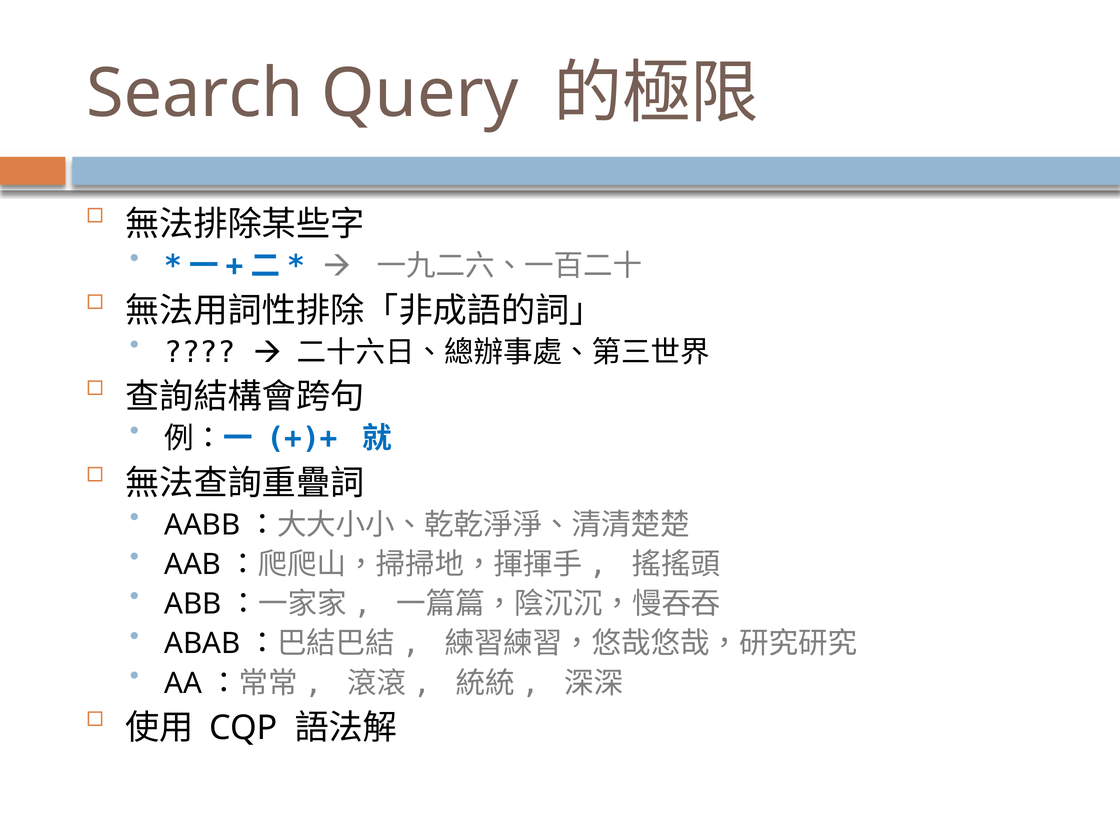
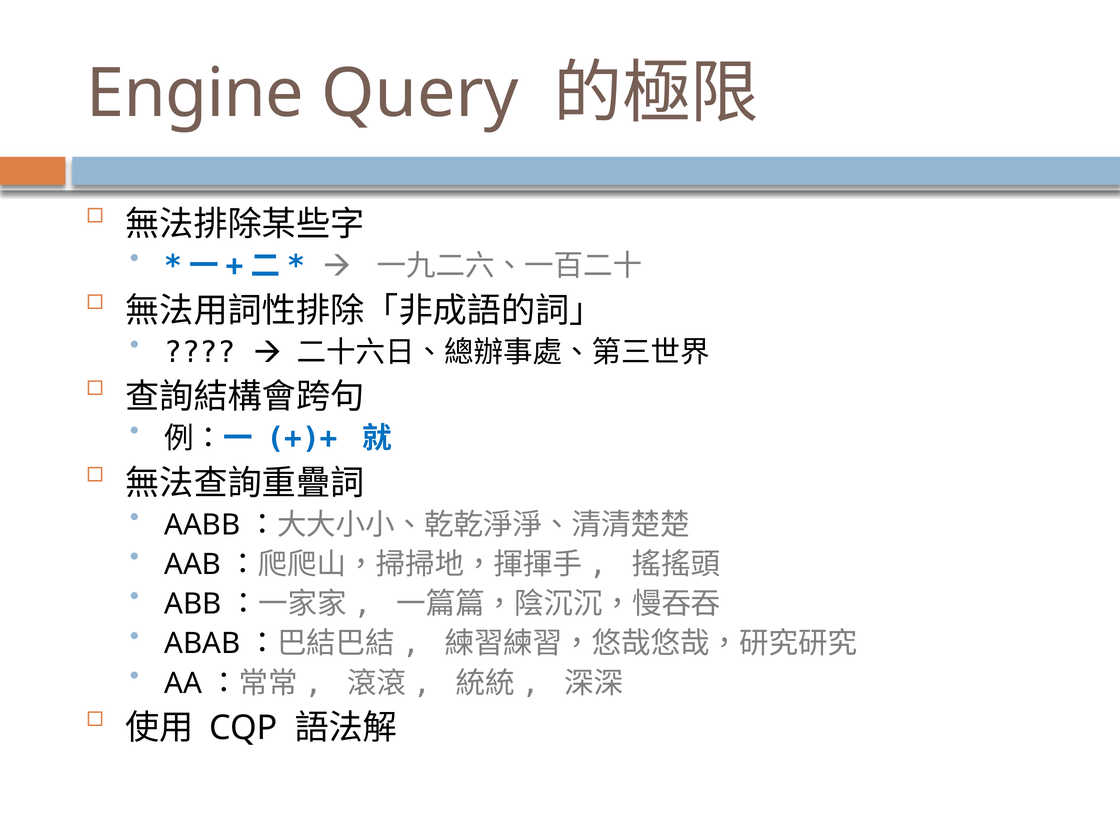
Search: Search -> Engine (195, 93)
